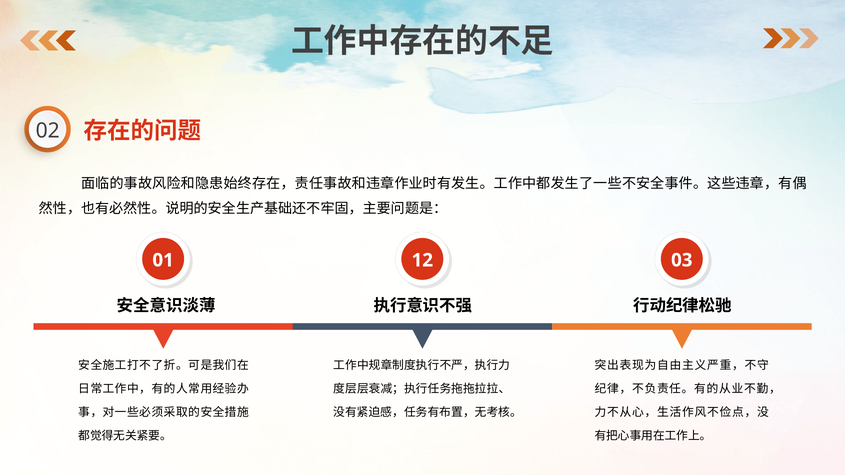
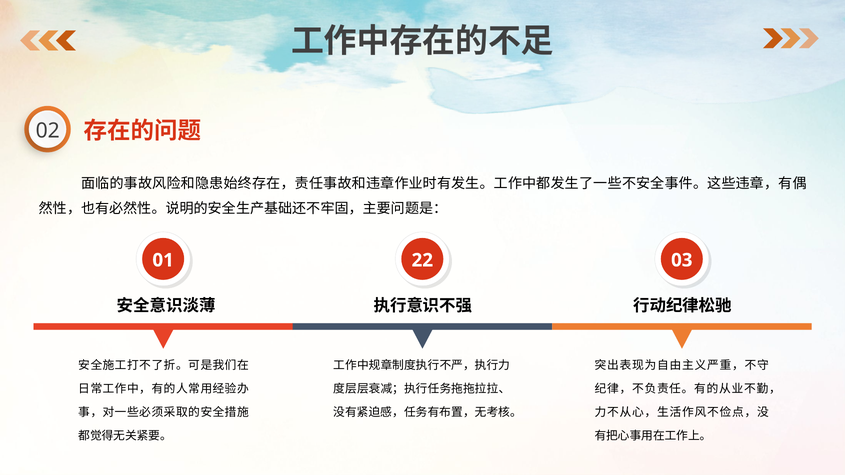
12: 12 -> 22 (422, 260)
